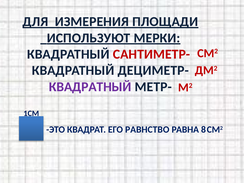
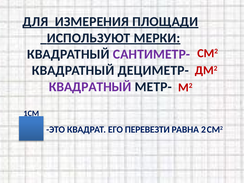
САНТИМЕТР- colour: red -> purple (152, 54)
РАВНСТВО: РАВНСТВО -> ПЕРЕВЕЗТИ (147, 130)
8: 8 -> 2 (203, 130)
